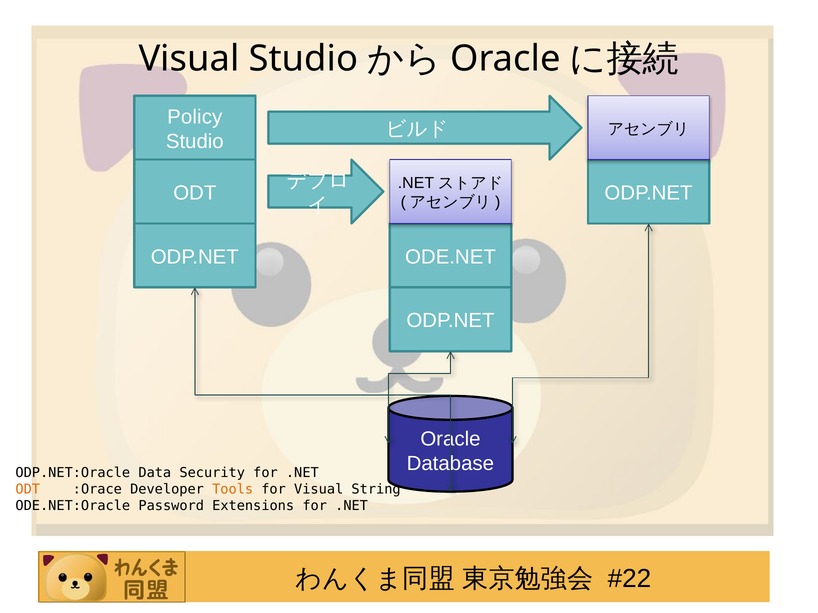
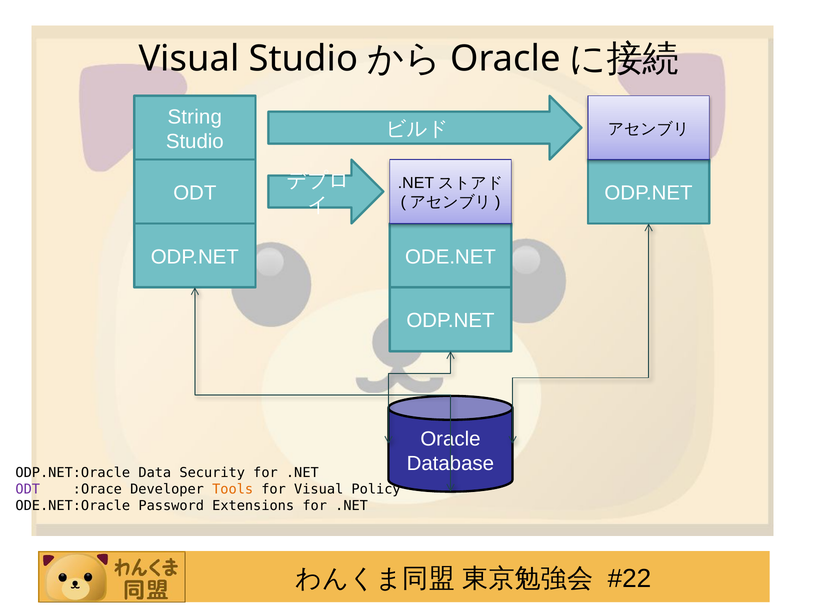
Policy: Policy -> String (195, 117)
ODT colour: orange -> purple (28, 490)
String: String -> Policy (376, 490)
